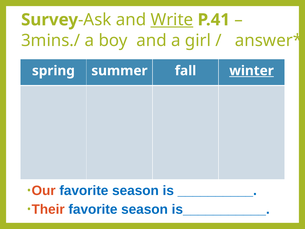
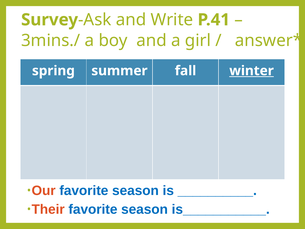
Write underline: present -> none (172, 20)
